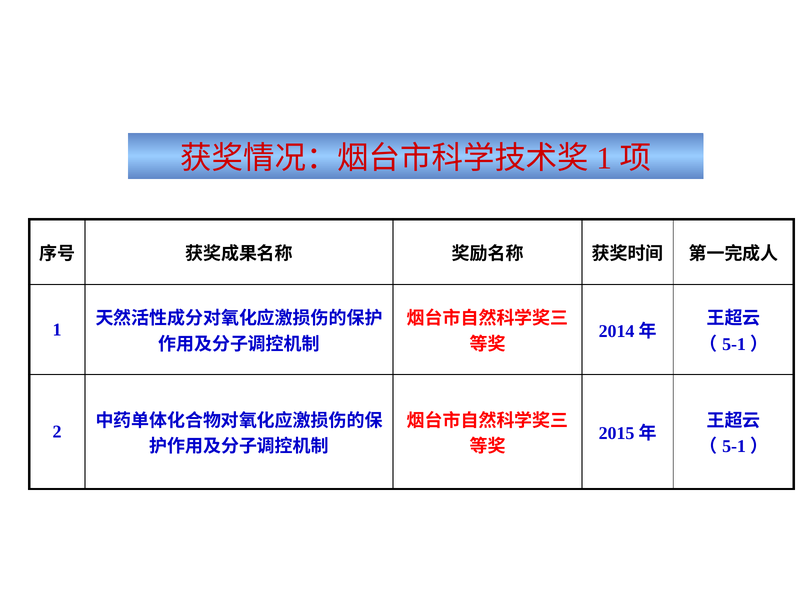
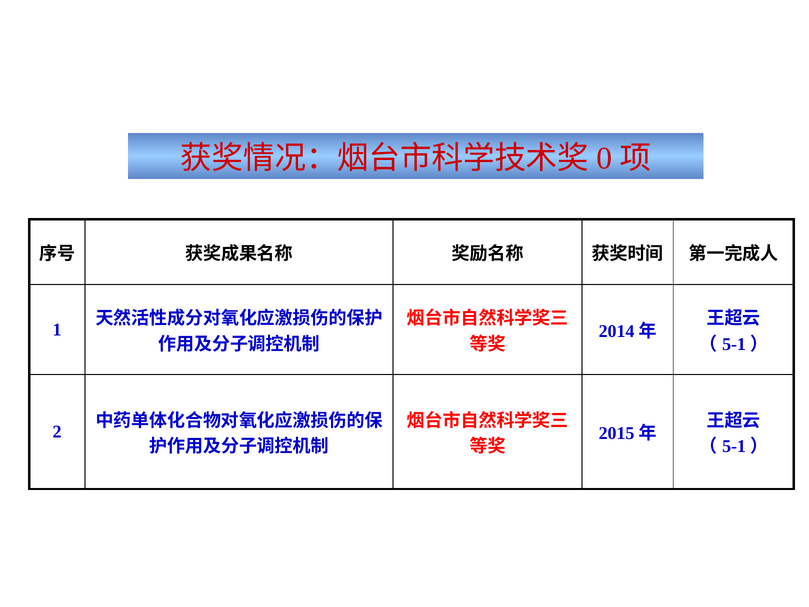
1: 1 -> 0 (604, 158)
